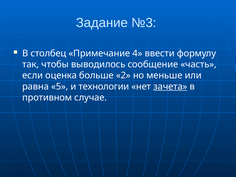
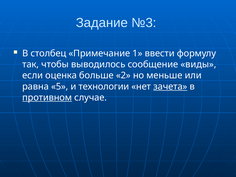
4: 4 -> 1 (137, 53)
часть: часть -> виды (198, 64)
противном underline: none -> present (47, 98)
